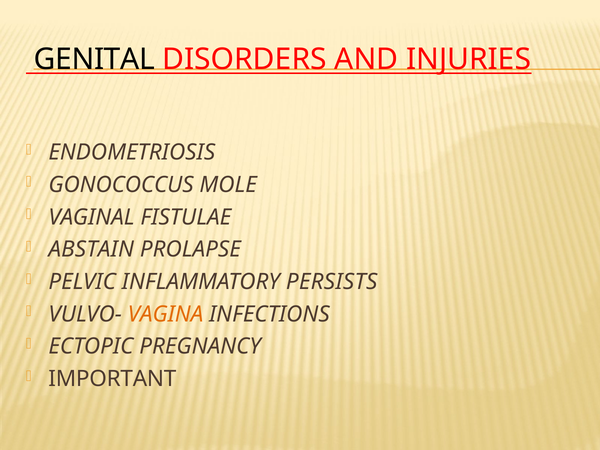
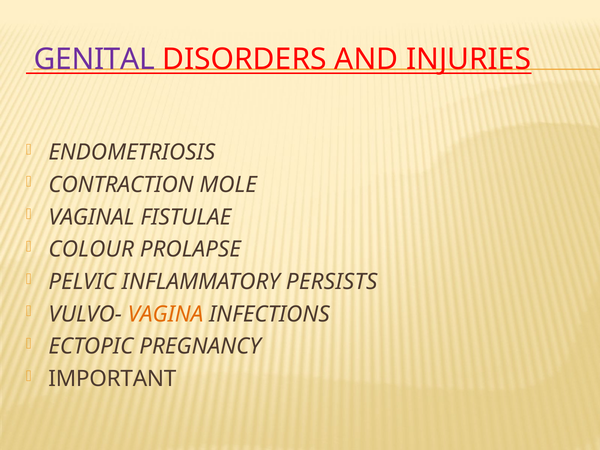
GENITAL colour: black -> purple (94, 60)
GONOCOCCUS: GONOCOCCUS -> CONTRACTION (121, 185)
ABSTAIN: ABSTAIN -> COLOUR (91, 249)
